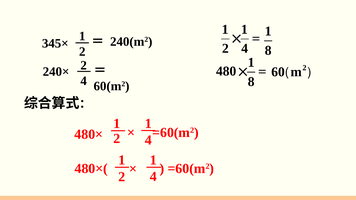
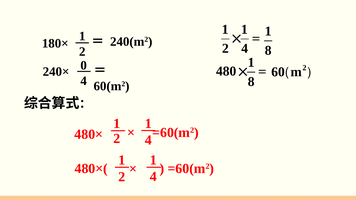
345×: 345× -> 180× (55, 43)
240× 2: 2 -> 0 (84, 65)
